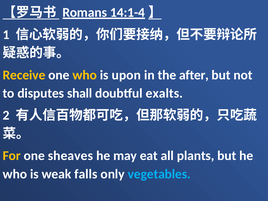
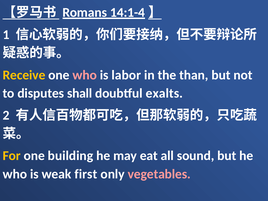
who colour: yellow -> pink (85, 75)
upon: upon -> labor (126, 75)
after: after -> than (194, 75)
sheaves: sheaves -> building (70, 156)
plants: plants -> sound (196, 156)
falls: falls -> first (86, 174)
vegetables colour: light blue -> pink (159, 174)
